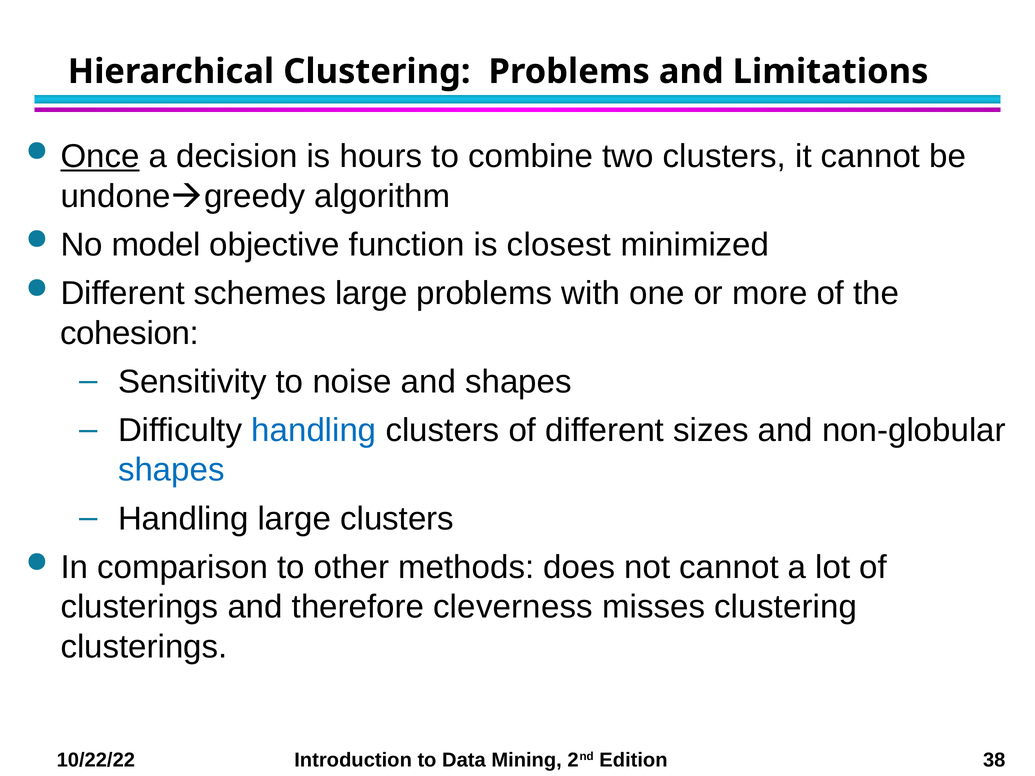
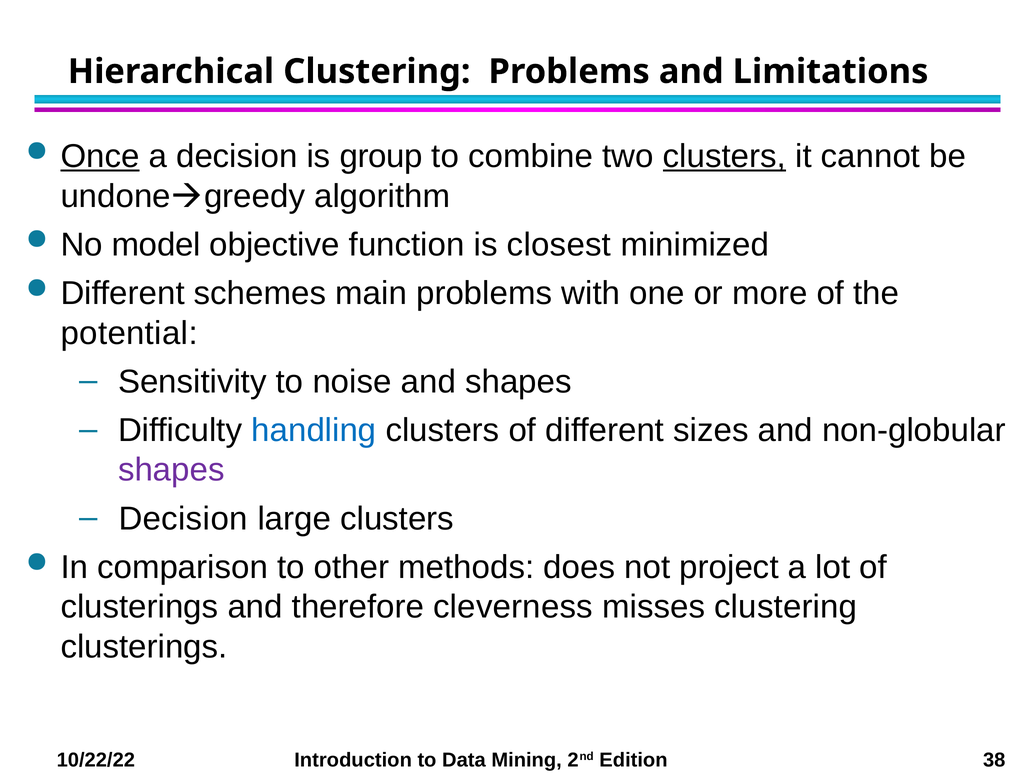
hours: hours -> group (381, 157)
clusters underline: none -> present (724, 157)
schemes large: large -> main (371, 294)
cohesion: cohesion -> potential (129, 333)
shapes colour: blue -> purple (171, 470)
Handling: Handling -> Decision (183, 519)
not cannot: cannot -> project (729, 568)
